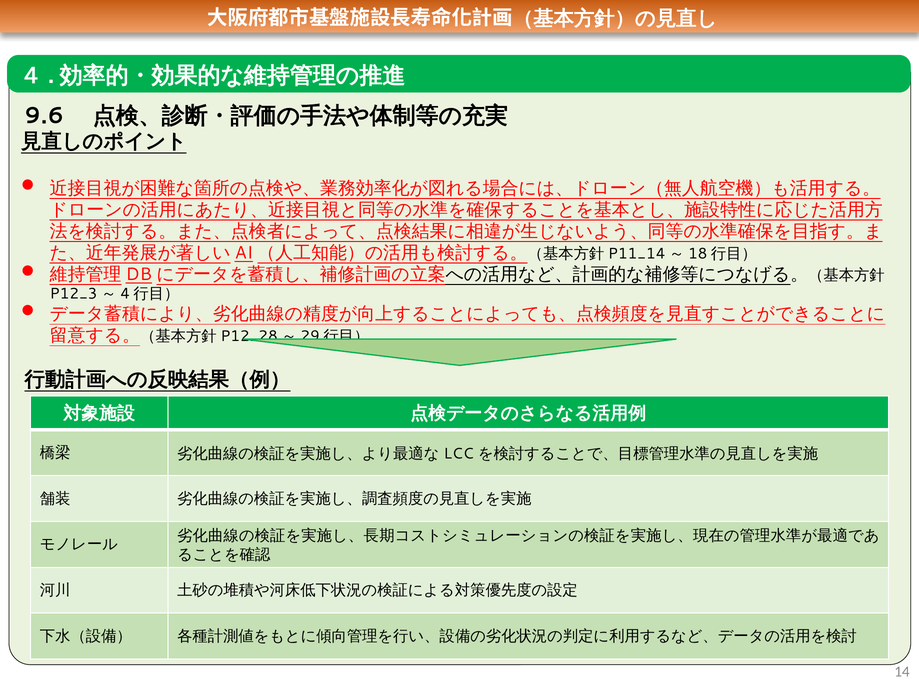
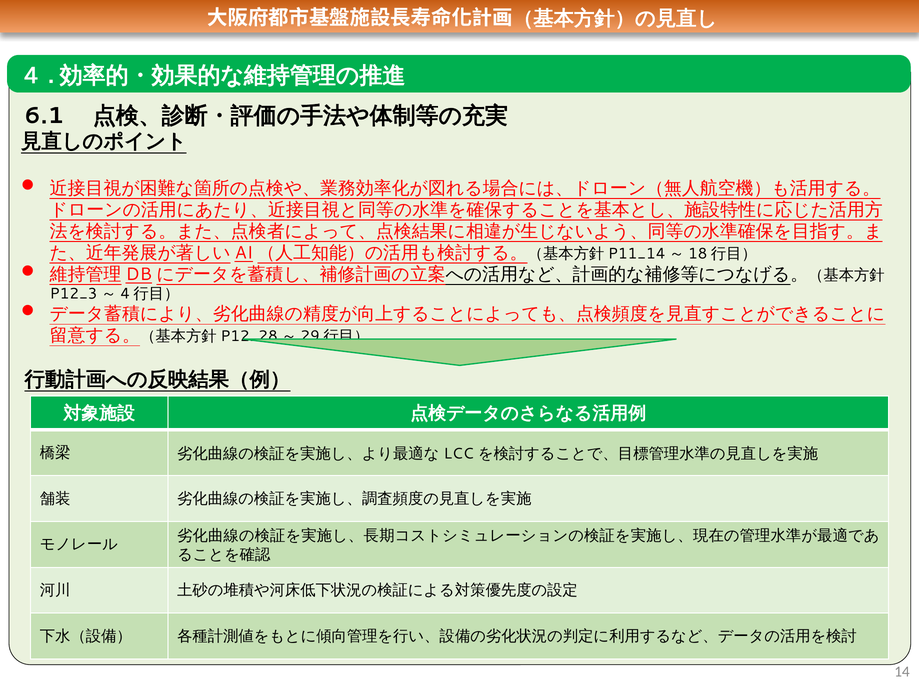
9.6: 9.6 -> 6.1 (44, 116)
